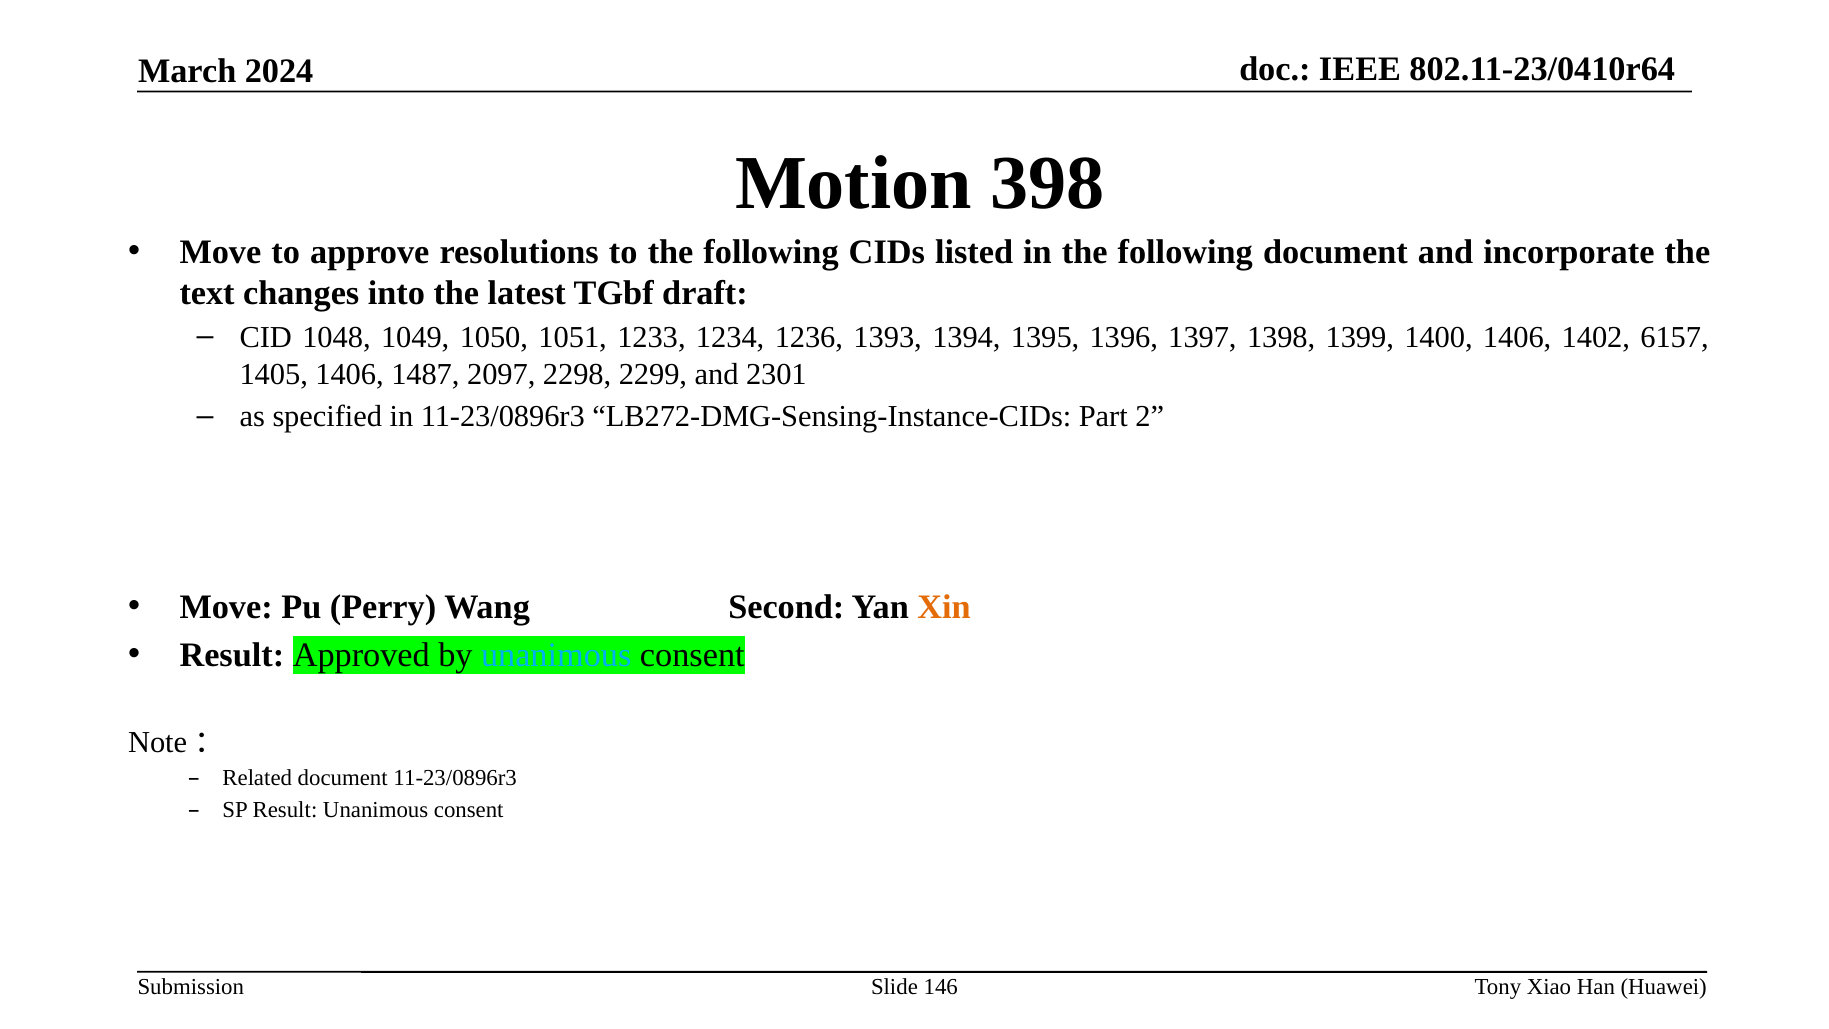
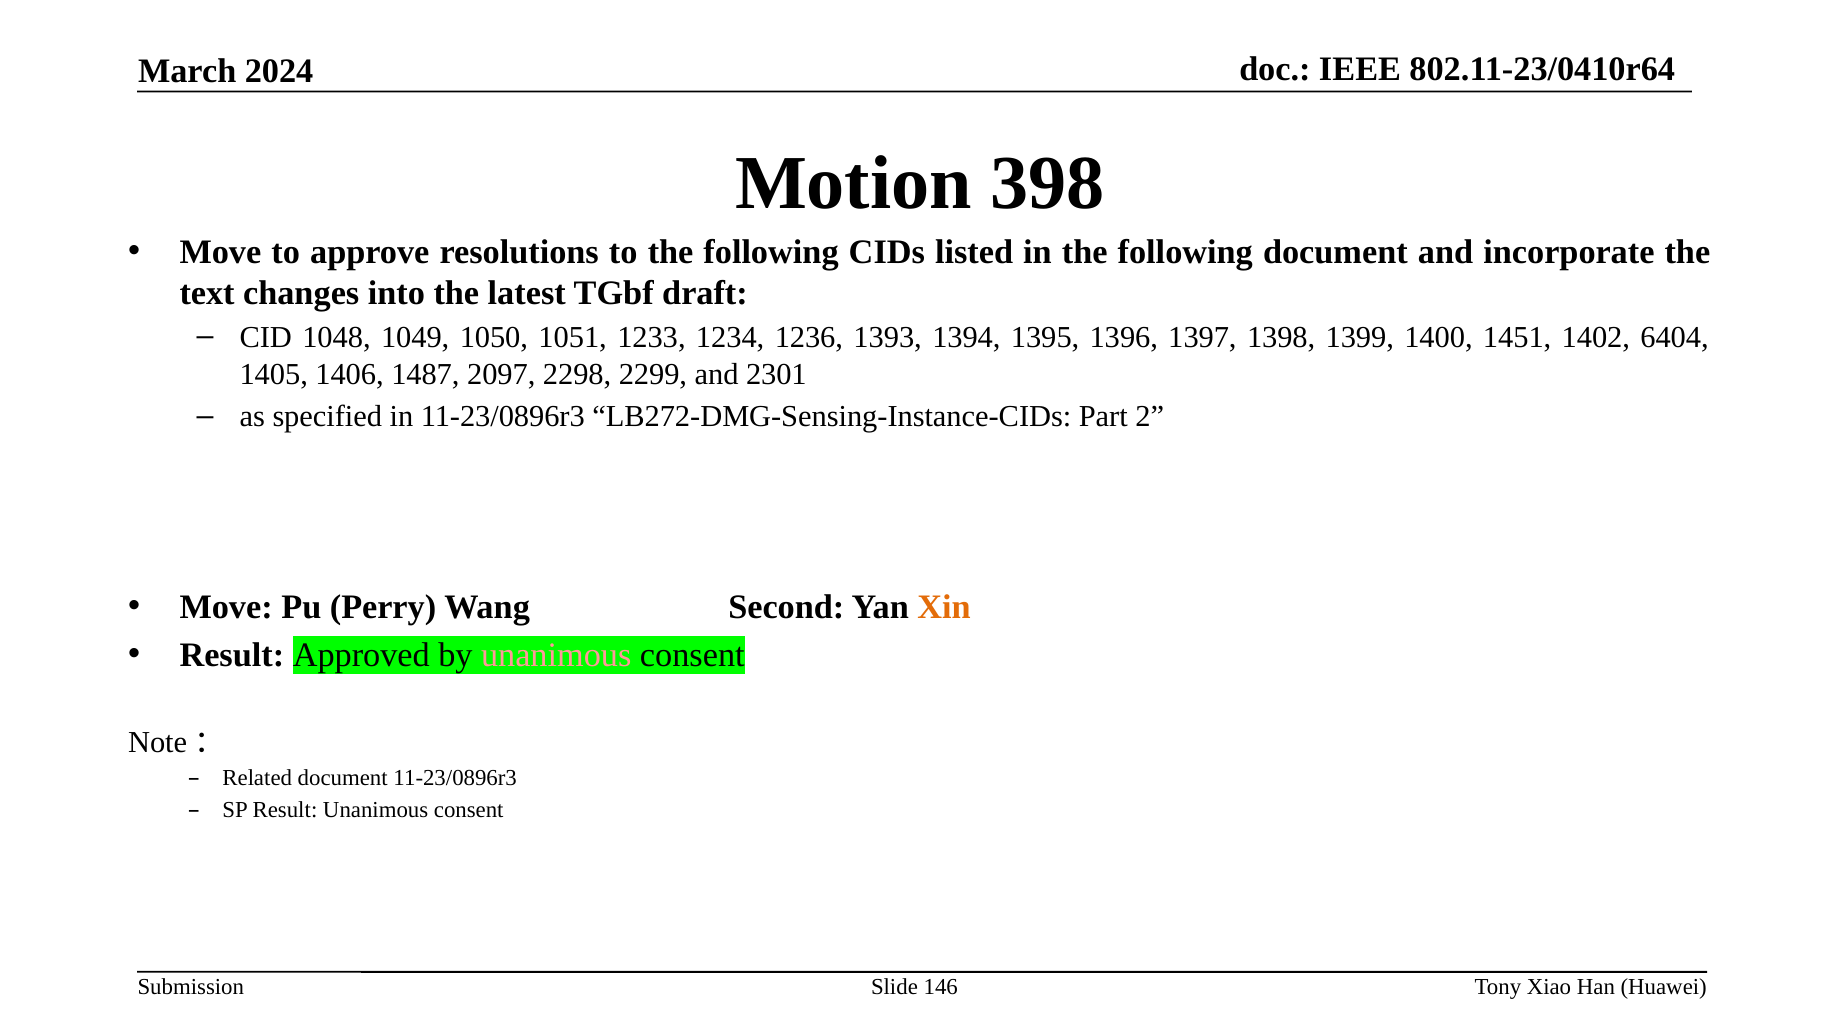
1400 1406: 1406 -> 1451 (1517, 337)
6157: 6157 -> 6404 (1675, 337)
unanimous colour: light blue -> pink (556, 655)
